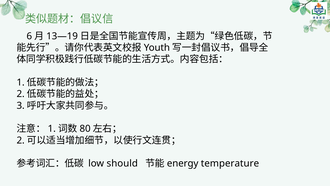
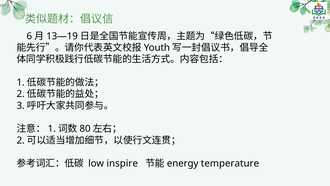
should: should -> inspire (122, 163)
